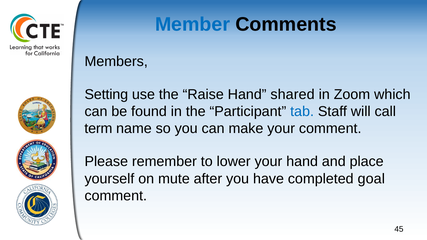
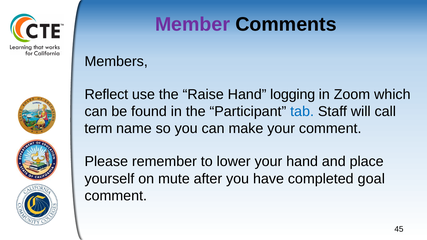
Member colour: blue -> purple (193, 24)
Setting: Setting -> Reflect (106, 94)
shared: shared -> logging (293, 94)
